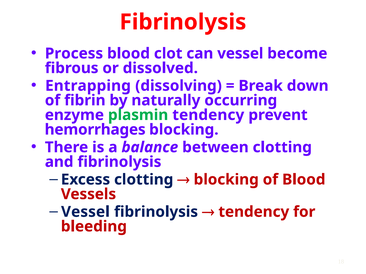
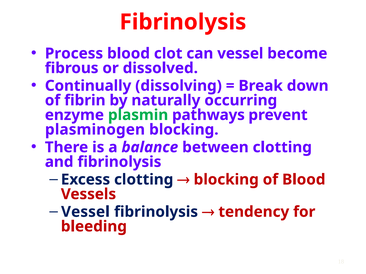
Entrapping: Entrapping -> Continually (88, 86)
plasmin tendency: tendency -> pathways (208, 115)
hemorrhages: hemorrhages -> plasminogen (95, 130)
